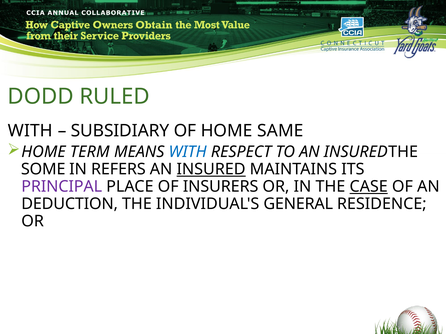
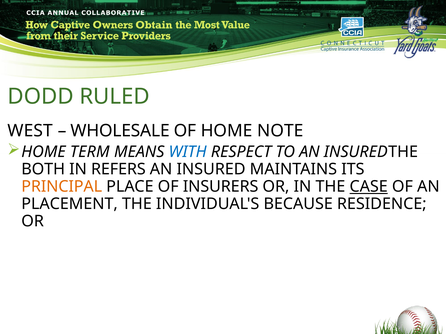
WITH: WITH -> WEST (30, 131)
SUBSIDIARY: SUBSIDIARY -> WHOLESALE (120, 131)
SAME: SAME -> NOTE (280, 131)
SOME: SOME -> BOTH (43, 170)
INSURED underline: present -> none (211, 170)
PRINCIPAL colour: purple -> orange (62, 187)
DEDUCTION: DEDUCTION -> PLACEMENT (70, 204)
GENERAL: GENERAL -> BECAUSE (298, 204)
